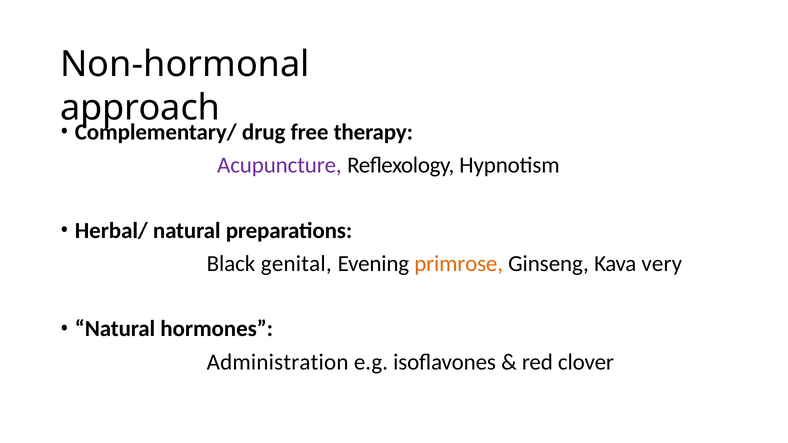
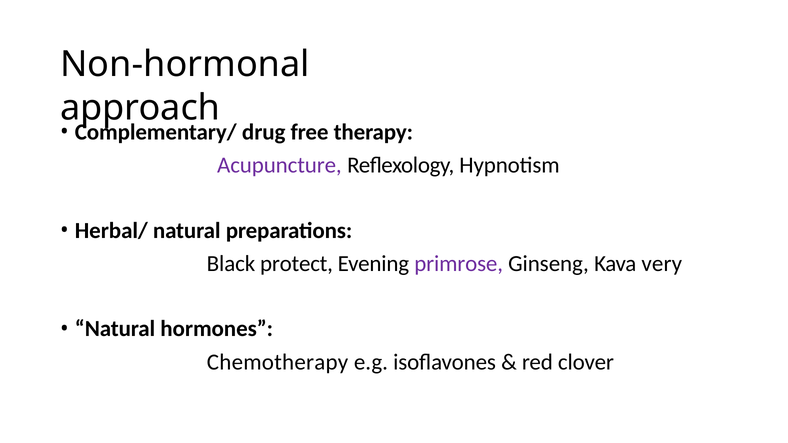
genital: genital -> protect (297, 264)
primrose colour: orange -> purple (459, 264)
Administration: Administration -> Chemotherapy (278, 362)
